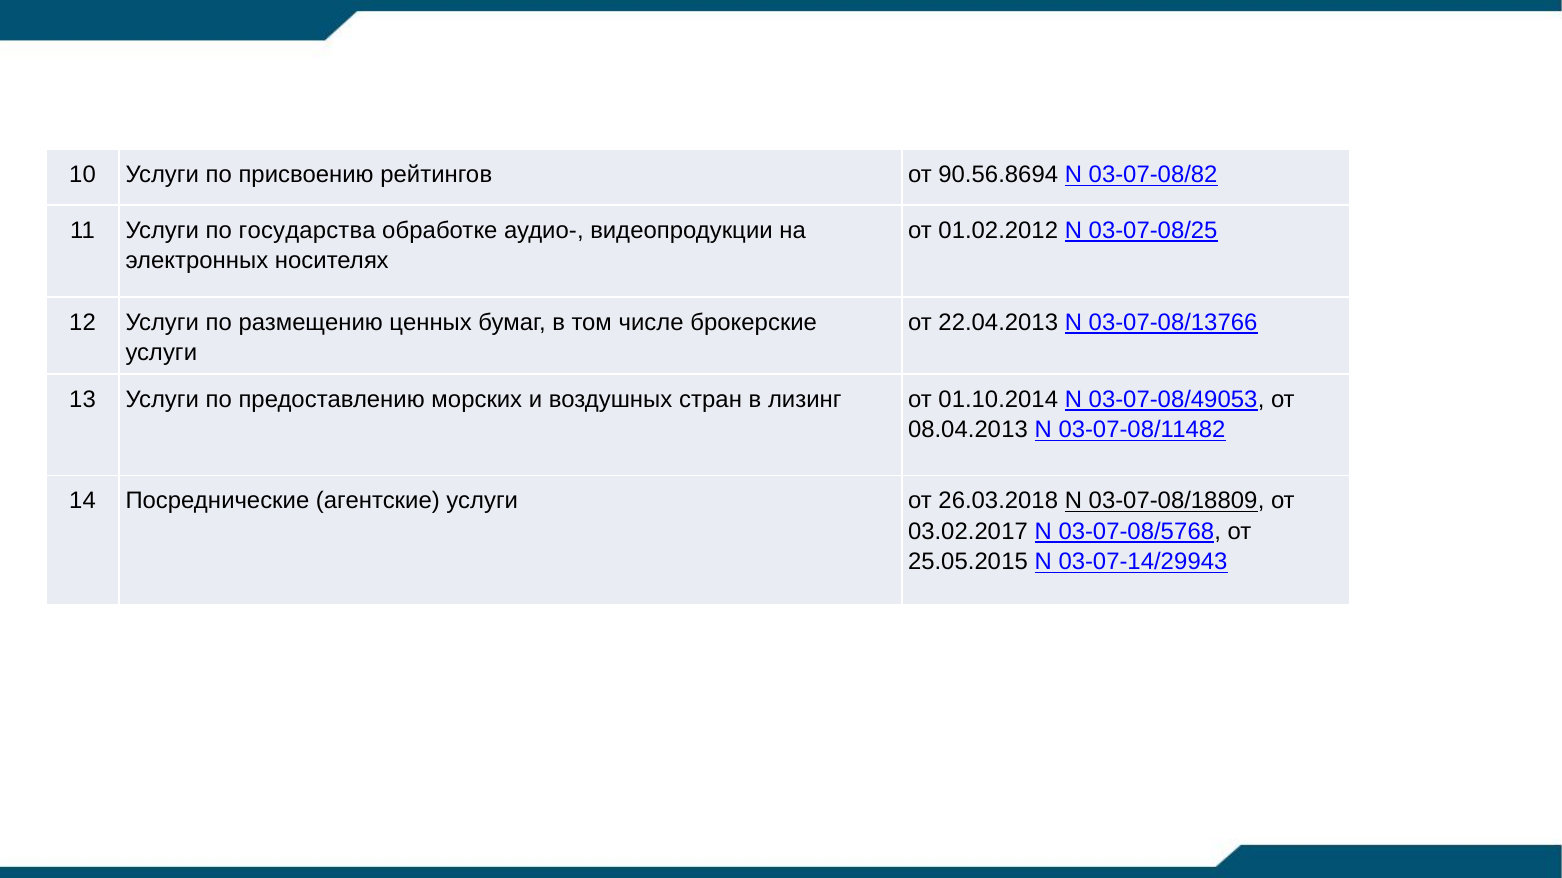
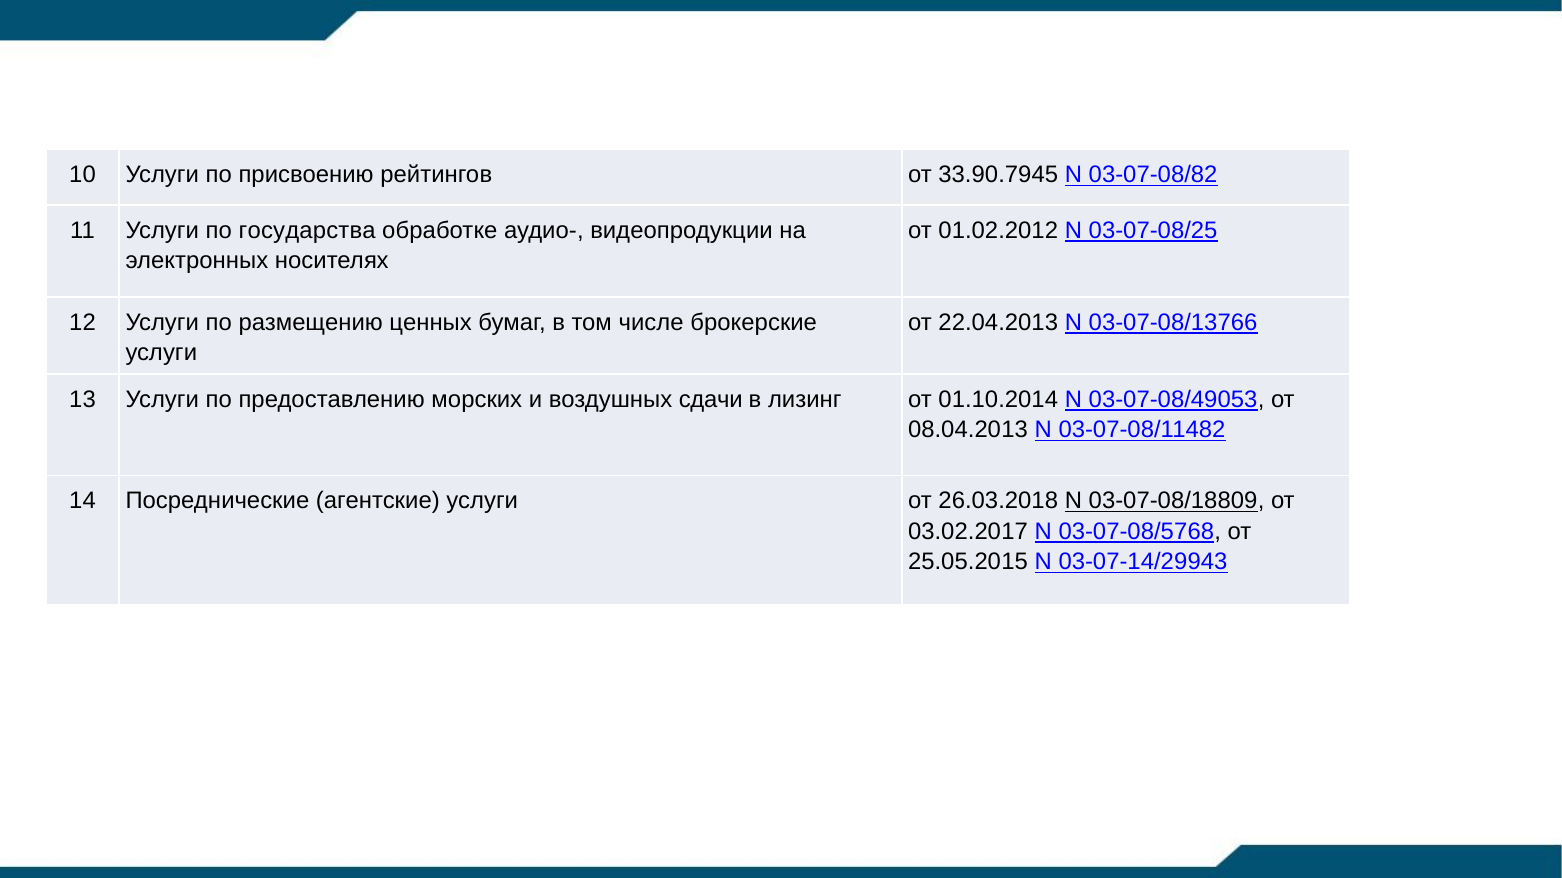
90.56.8694: 90.56.8694 -> 33.90.7945 (998, 175)
стран: стран -> сдачи (711, 400)
